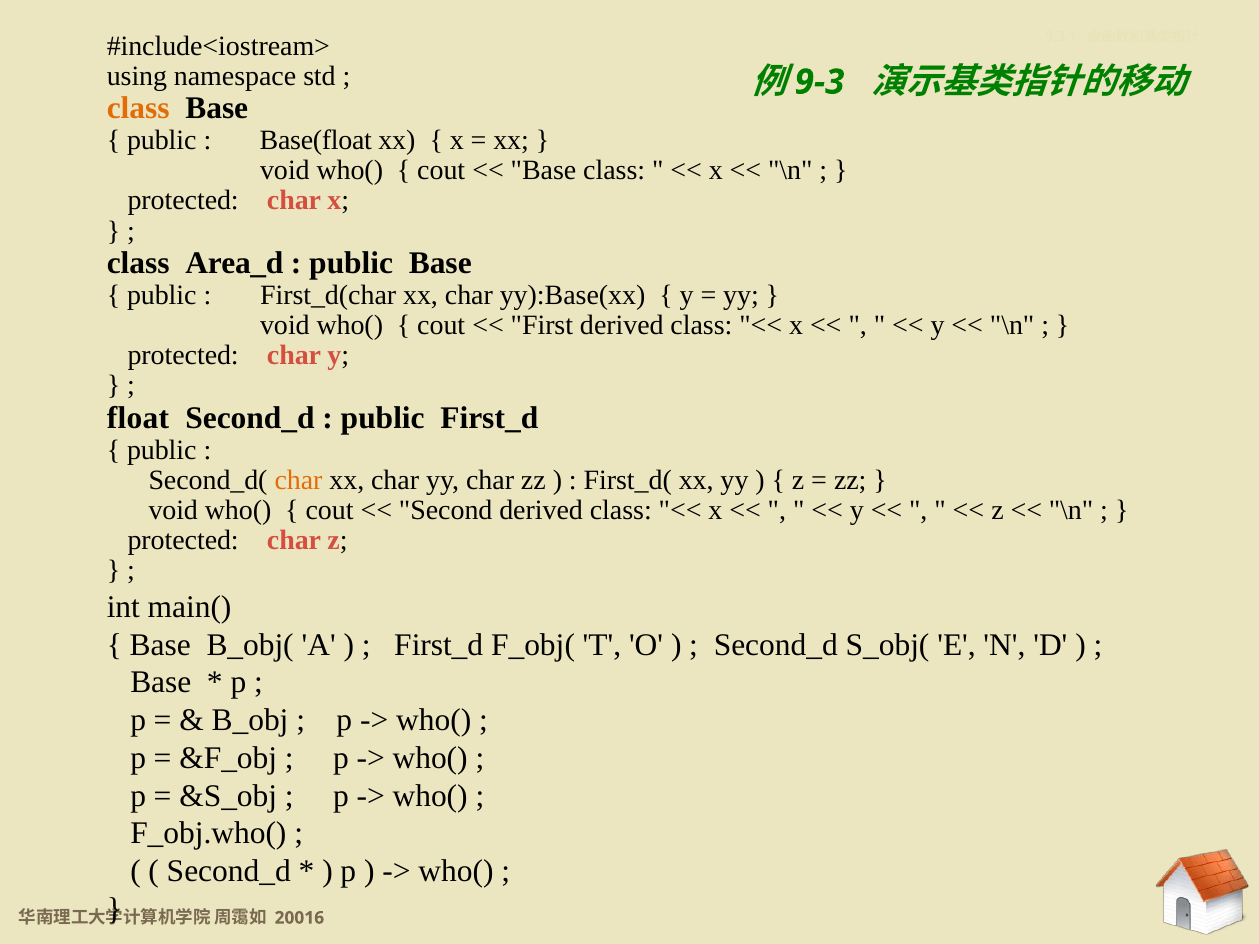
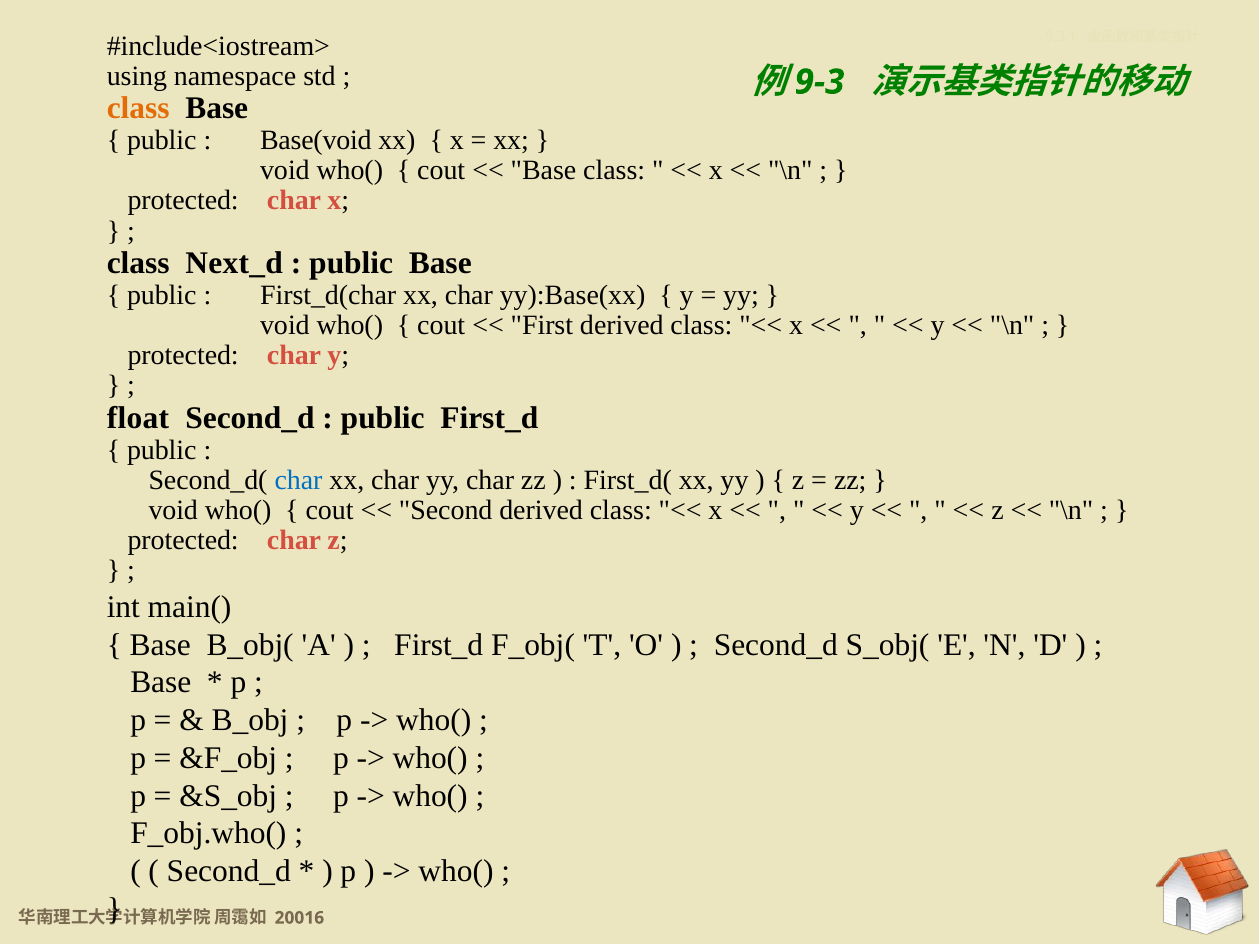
Base(float: Base(float -> Base(void (316, 140)
Area_d: Area_d -> Next_d (234, 263)
char colour: orange -> blue (298, 480)
